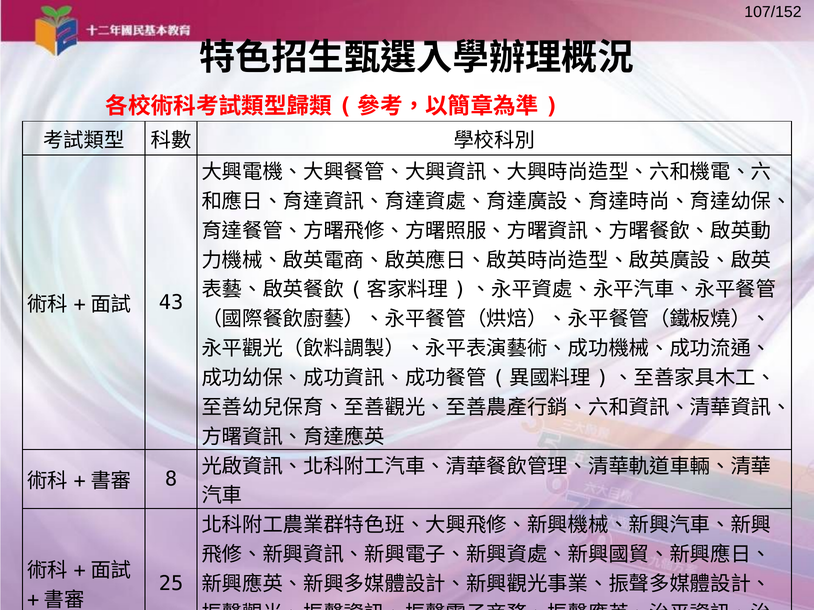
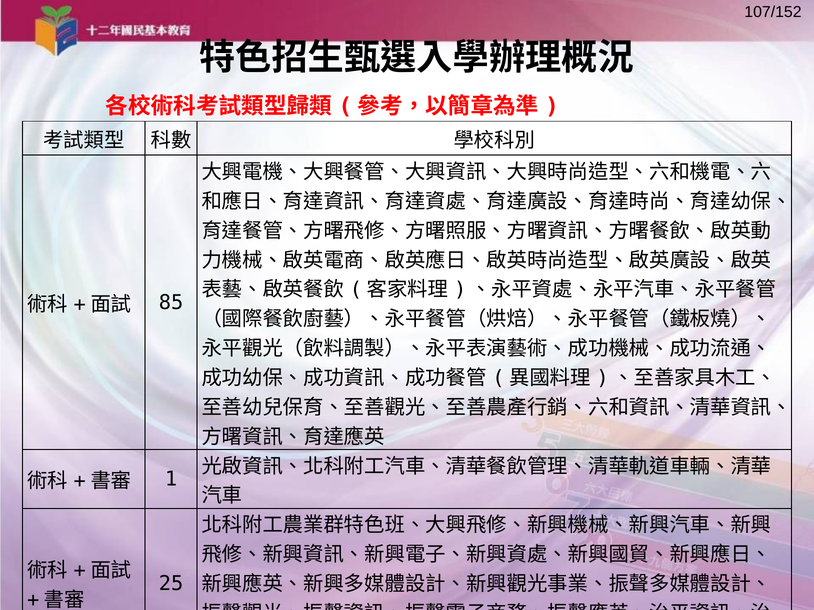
43: 43 -> 85 (171, 303)
8: 8 -> 1 (171, 480)
